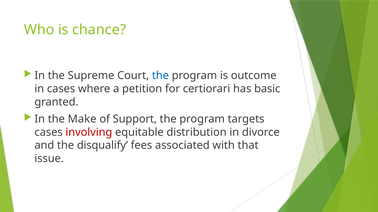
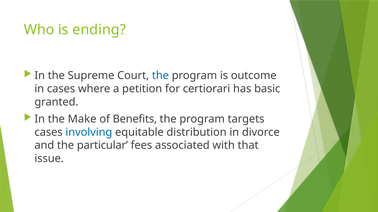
chance: chance -> ending (99, 30)
Support: Support -> Benefits (135, 119)
involving colour: red -> blue (89, 133)
disqualify: disqualify -> particular (102, 146)
